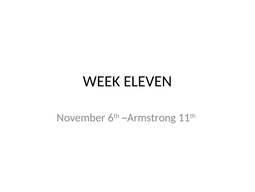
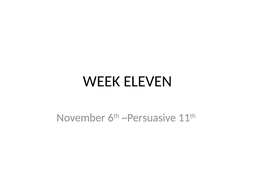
~Armstrong: ~Armstrong -> ~Persuasive (149, 117)
